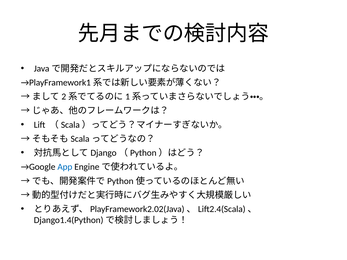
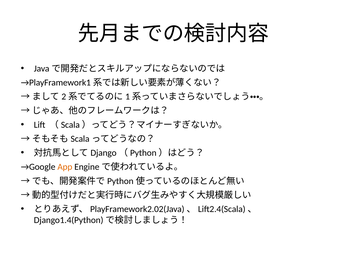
App colour: blue -> orange (65, 167)
